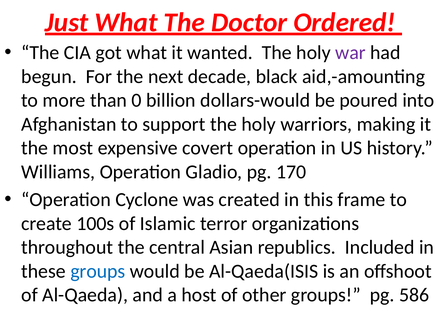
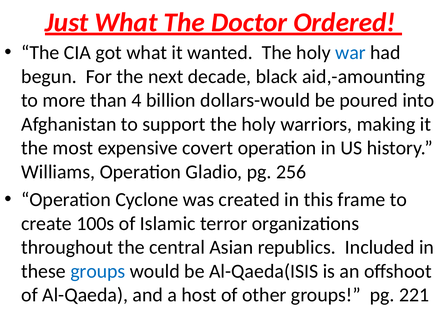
war colour: purple -> blue (351, 53)
0: 0 -> 4 (137, 100)
170: 170 -> 256 (291, 172)
586: 586 -> 221 (414, 295)
